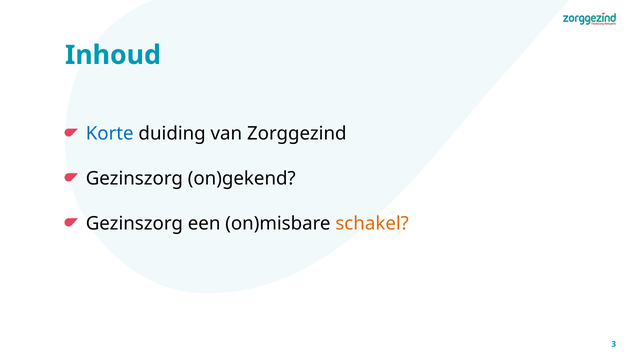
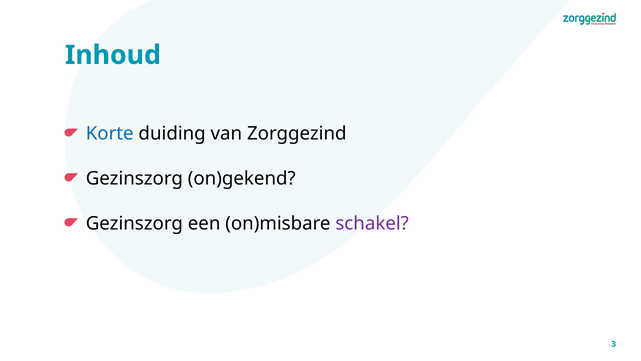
schakel colour: orange -> purple (372, 223)
